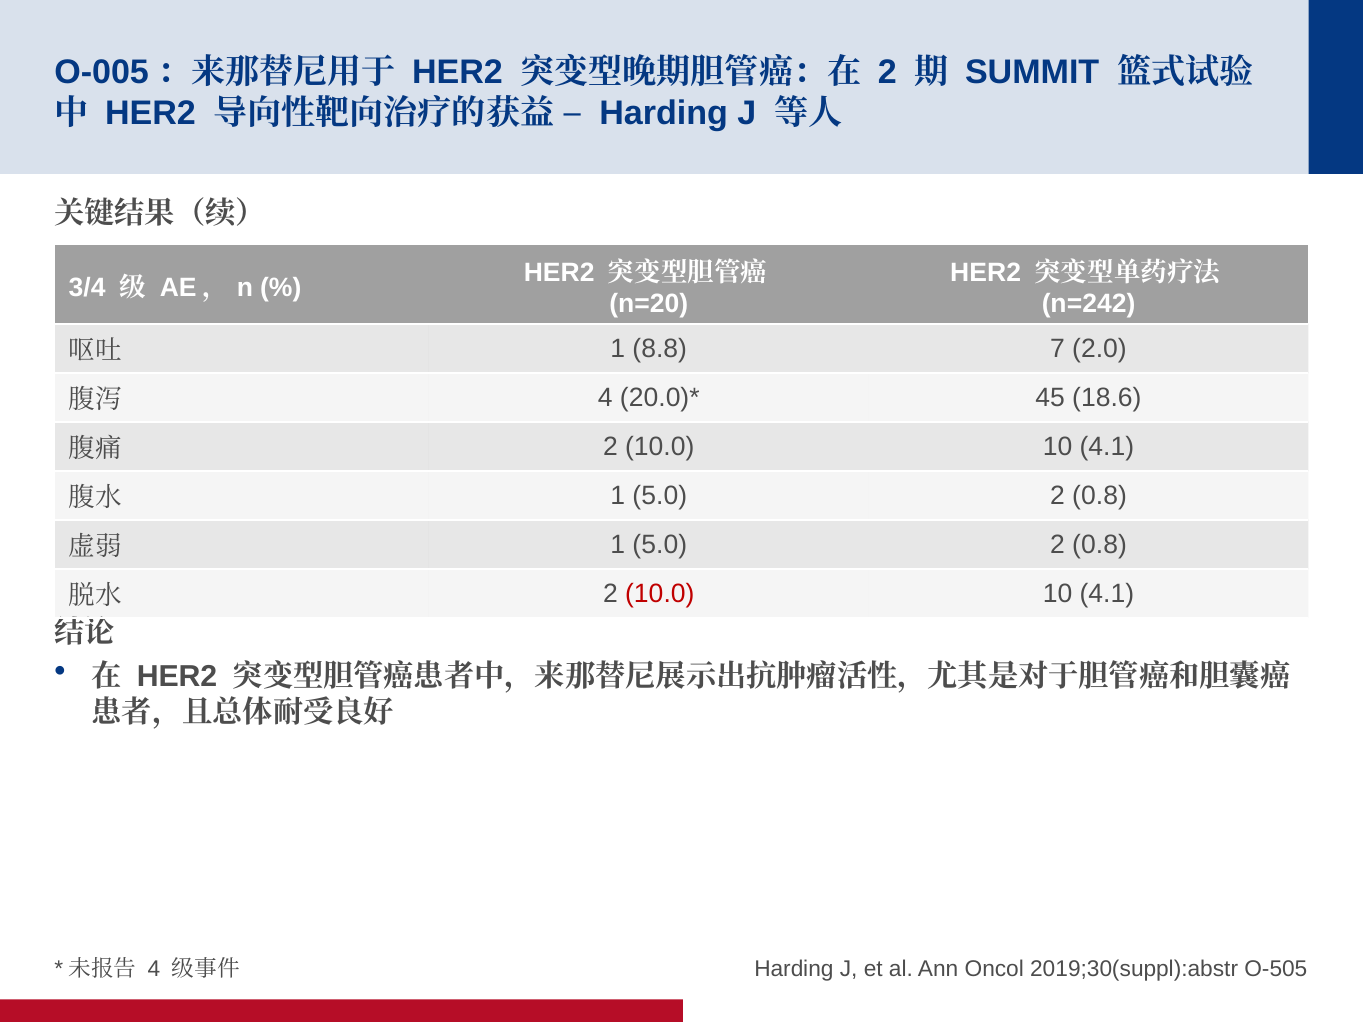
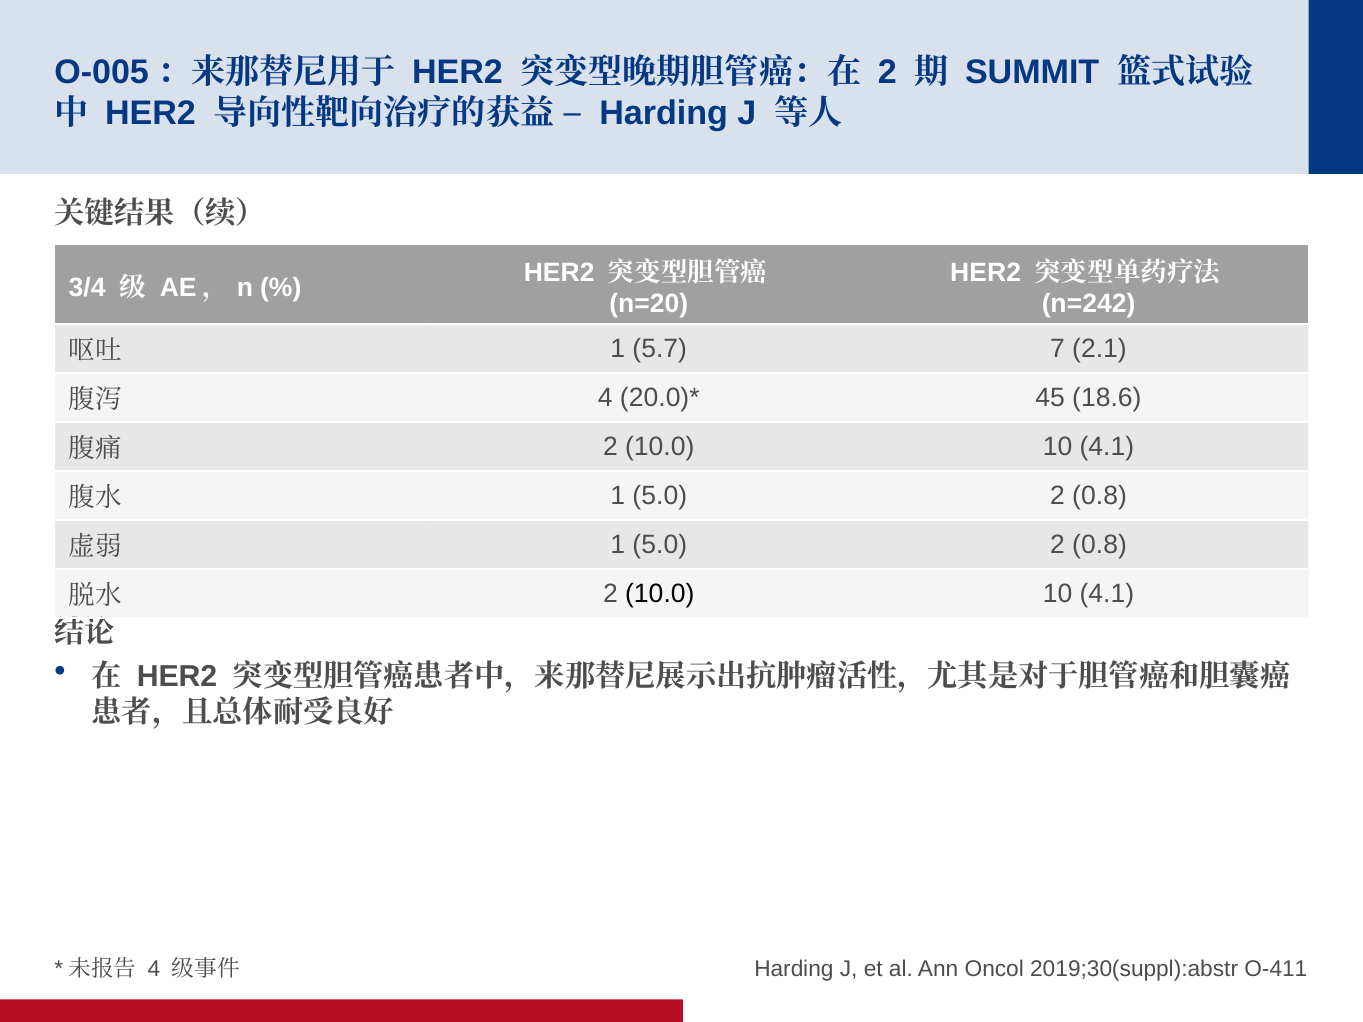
8.8: 8.8 -> 5.7 (660, 349)
2.0: 2.0 -> 2.1 (1100, 349)
10.0 colour: red -> black (660, 594)
O-505: O-505 -> O-411 (1276, 969)
